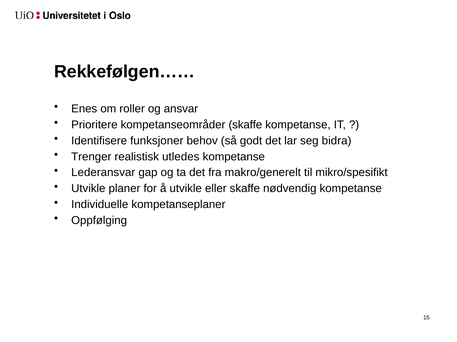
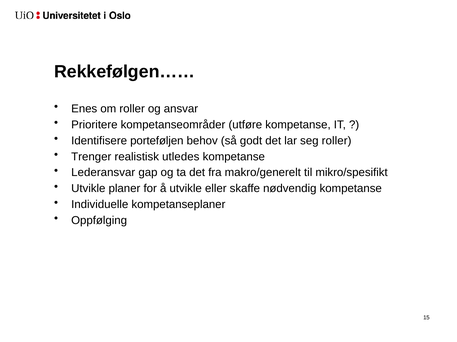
kompetanseområder skaffe: skaffe -> utføre (245, 125)
funksjoner: funksjoner -> porteføljen (157, 141)
seg bidra: bidra -> roller (337, 141)
